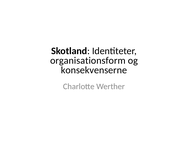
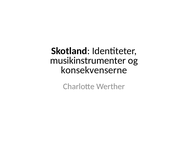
organisationsform: organisationsform -> musikinstrumenter (88, 61)
